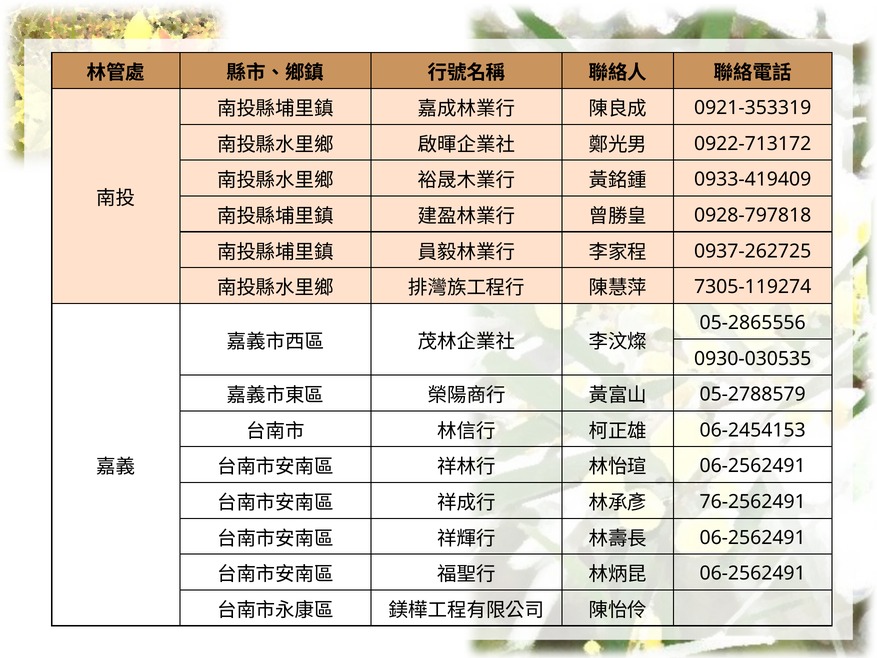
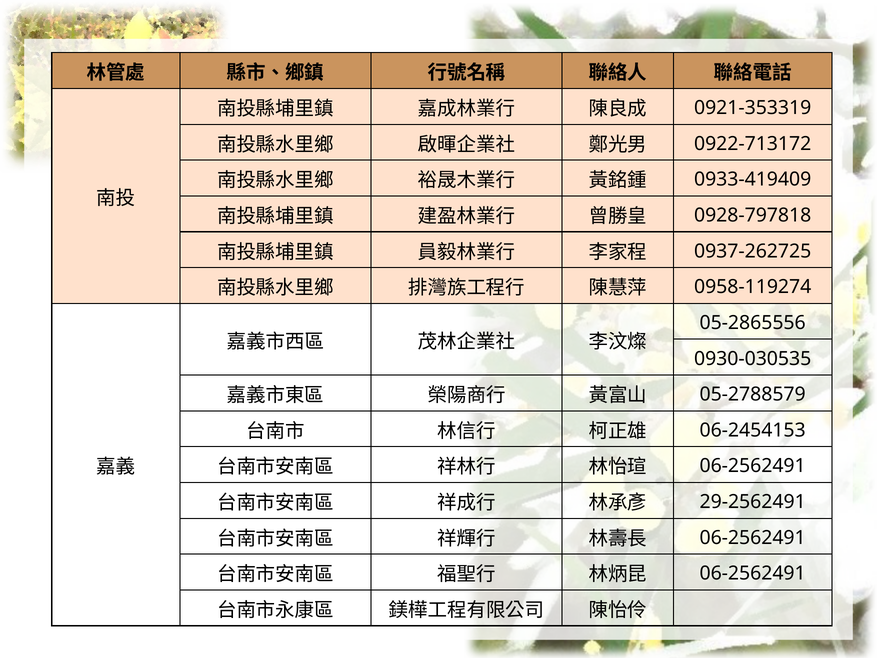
7305-119274: 7305-119274 -> 0958-119274 (753, 287)
76-2562491: 76-2562491 -> 29-2562491 (753, 502)
